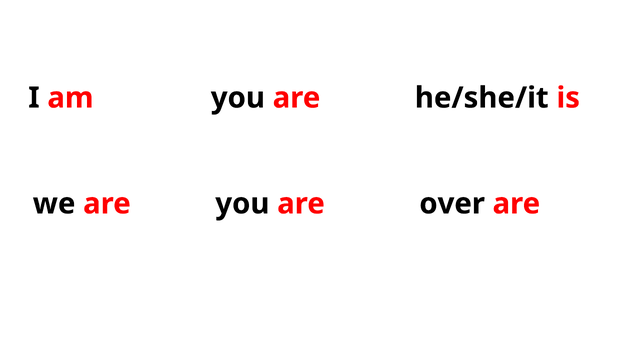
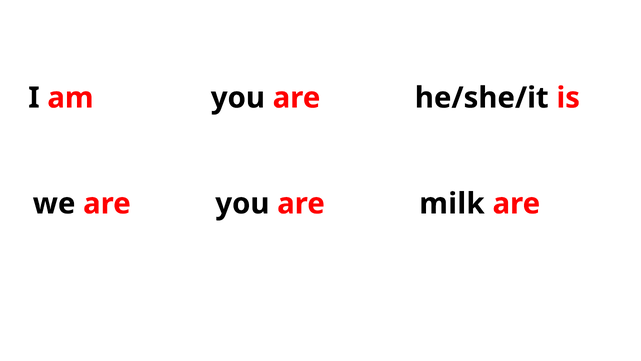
over: over -> milk (452, 203)
